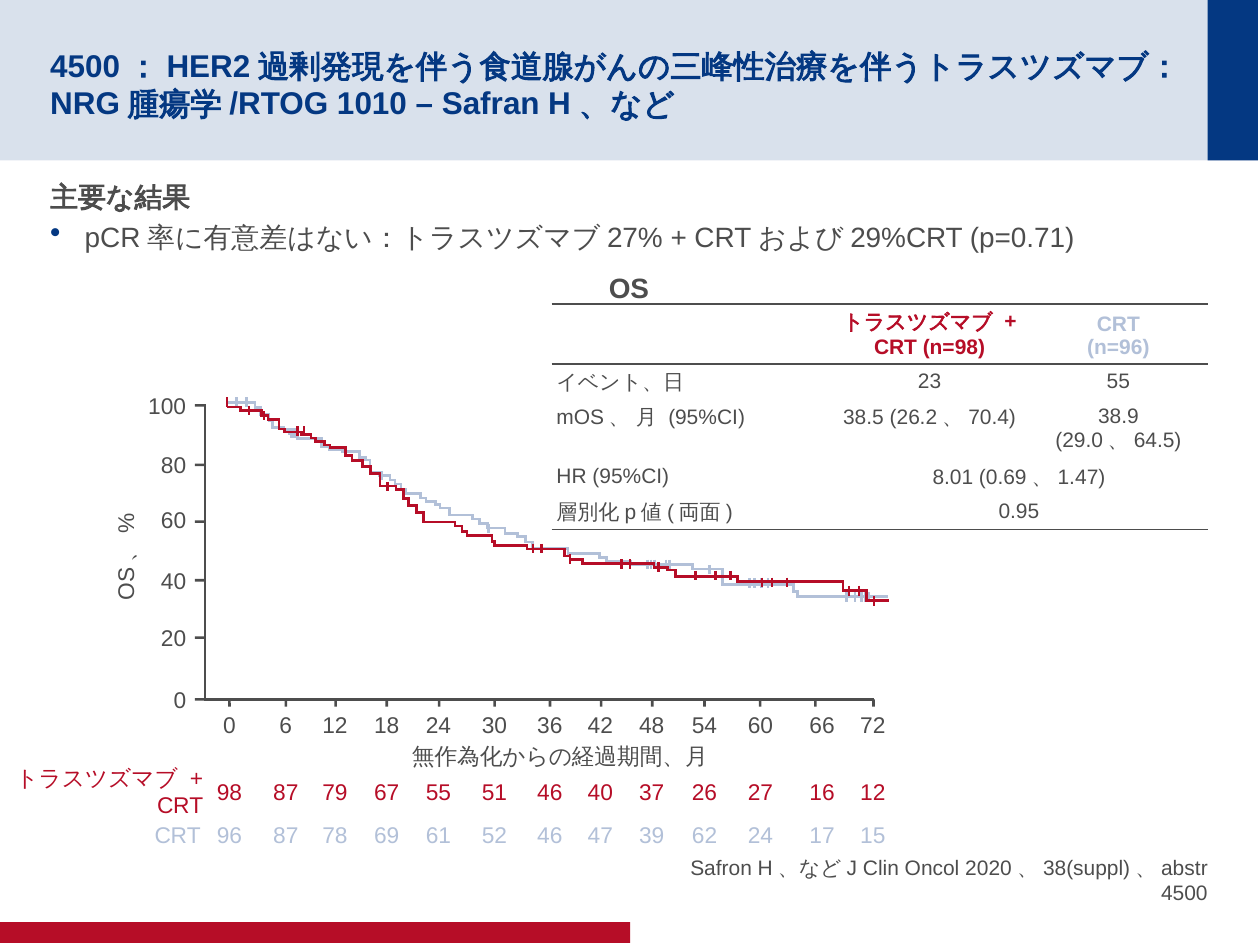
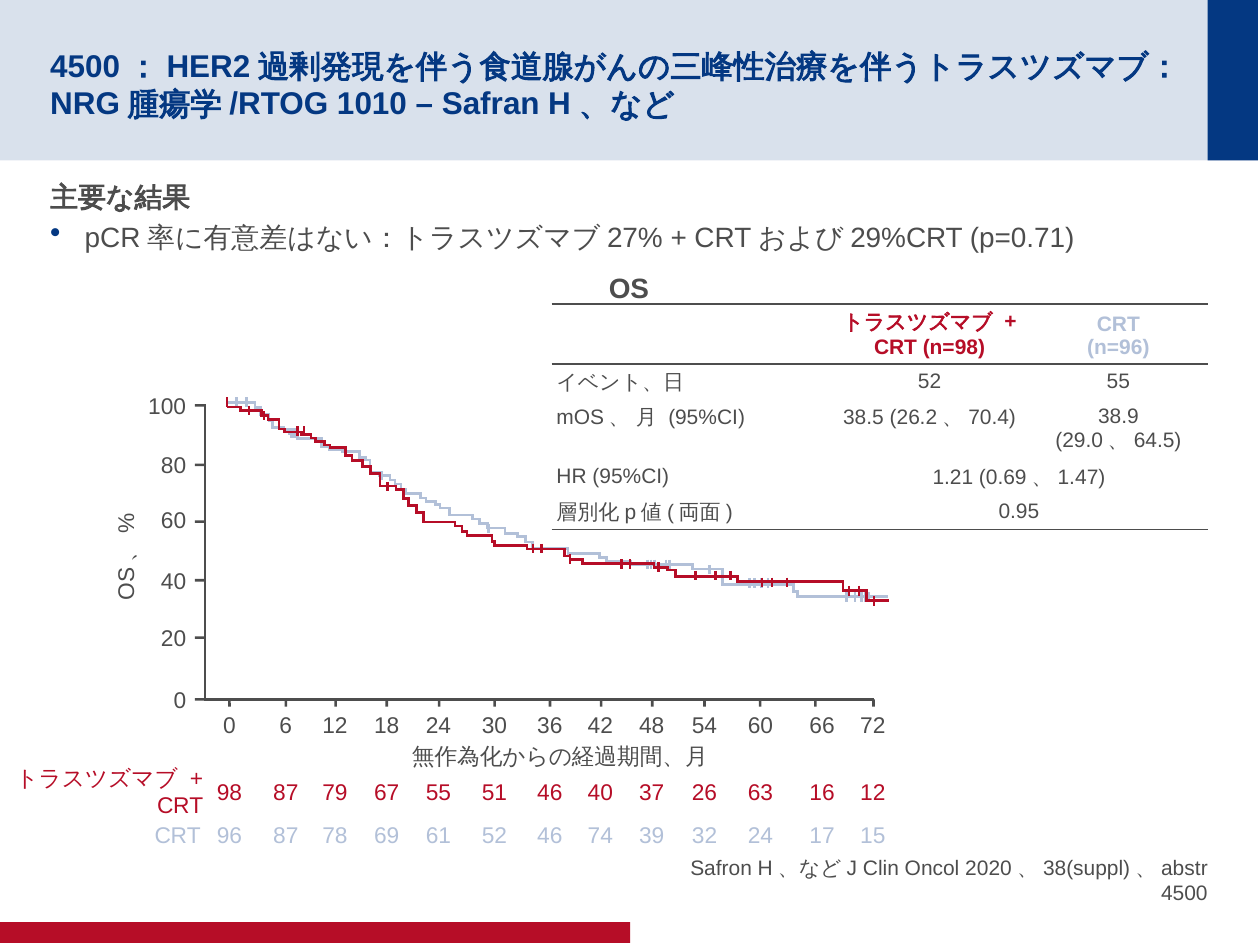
23: 23 -> 52 (930, 381)
8.01: 8.01 -> 1.21 (953, 478)
27: 27 -> 63 (760, 793)
47: 47 -> 74 (600, 837)
62: 62 -> 32 (705, 837)
